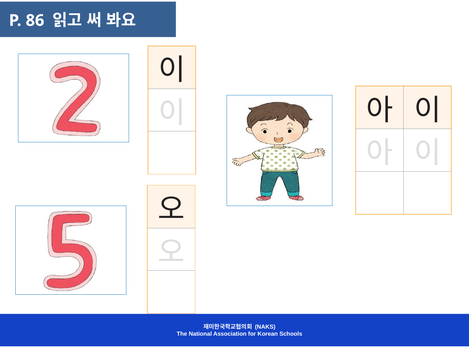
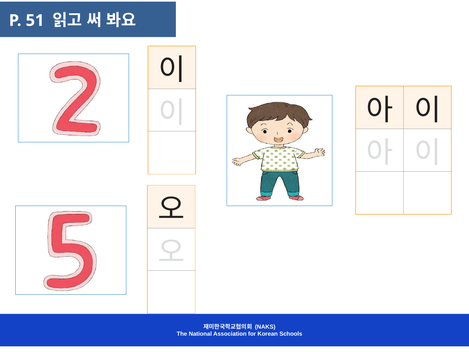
86: 86 -> 51 (35, 20)
